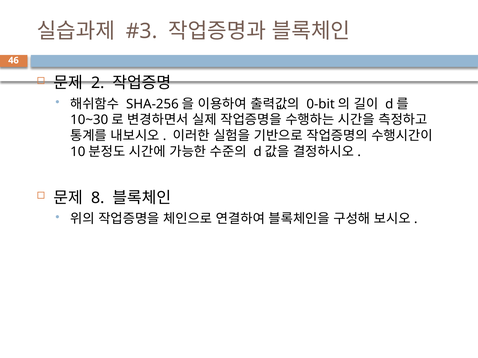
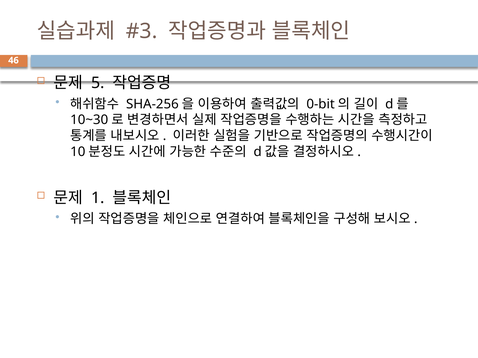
2: 2 -> 5 (98, 83)
8: 8 -> 1 (98, 198)
